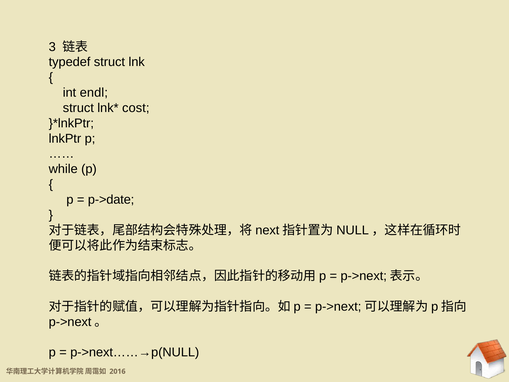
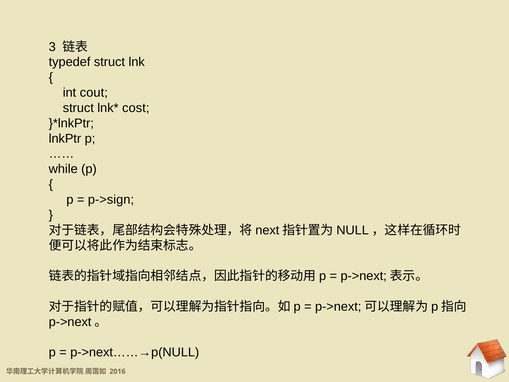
endl: endl -> cout (94, 93)
p->date: p->date -> p->sign (111, 200)
